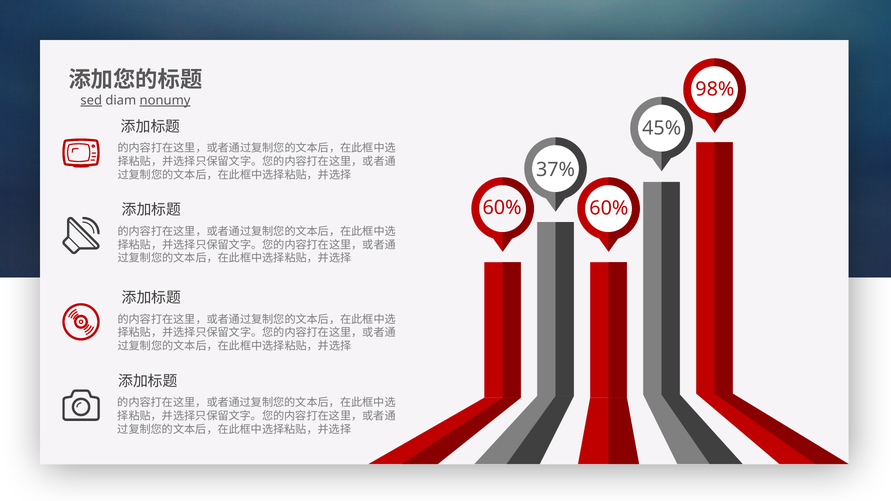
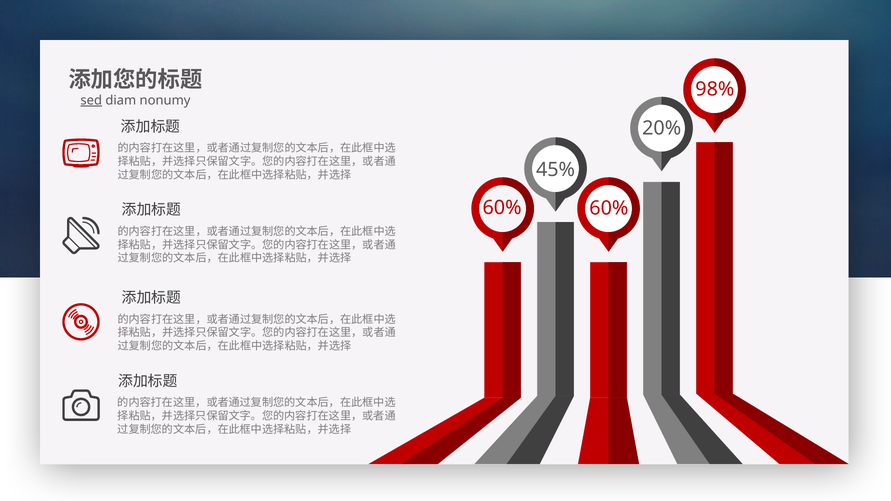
nonumy underline: present -> none (165, 100)
45%: 45% -> 20% (662, 128)
37%: 37% -> 45% (556, 170)
